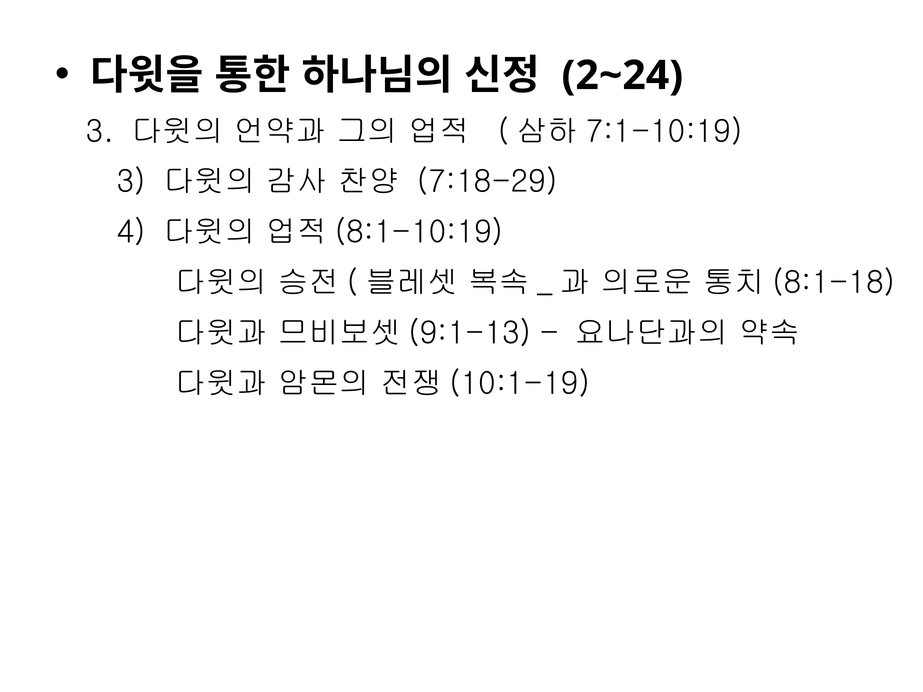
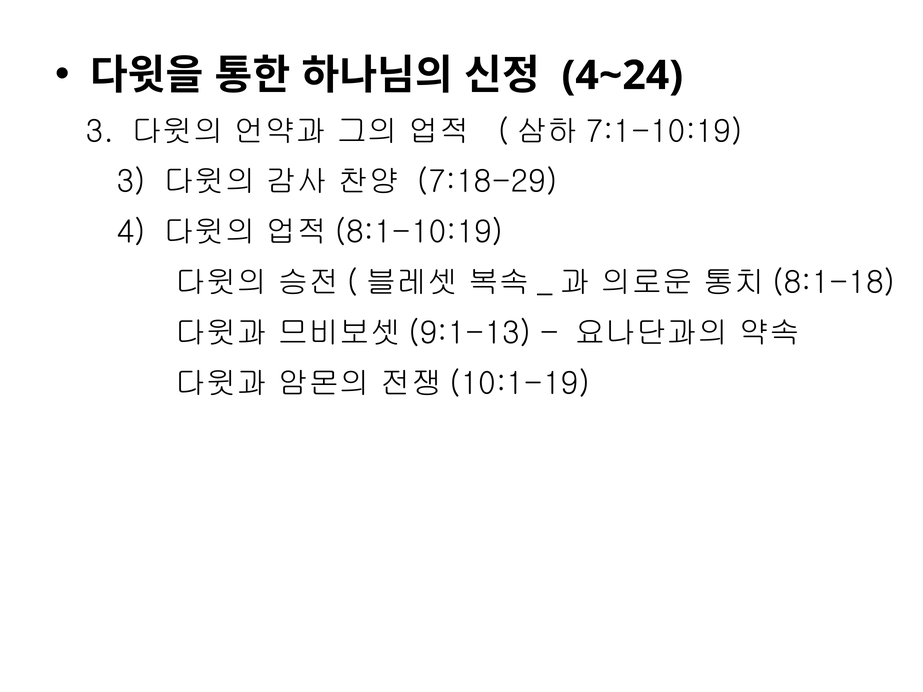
2~24: 2~24 -> 4~24 (622, 76)
